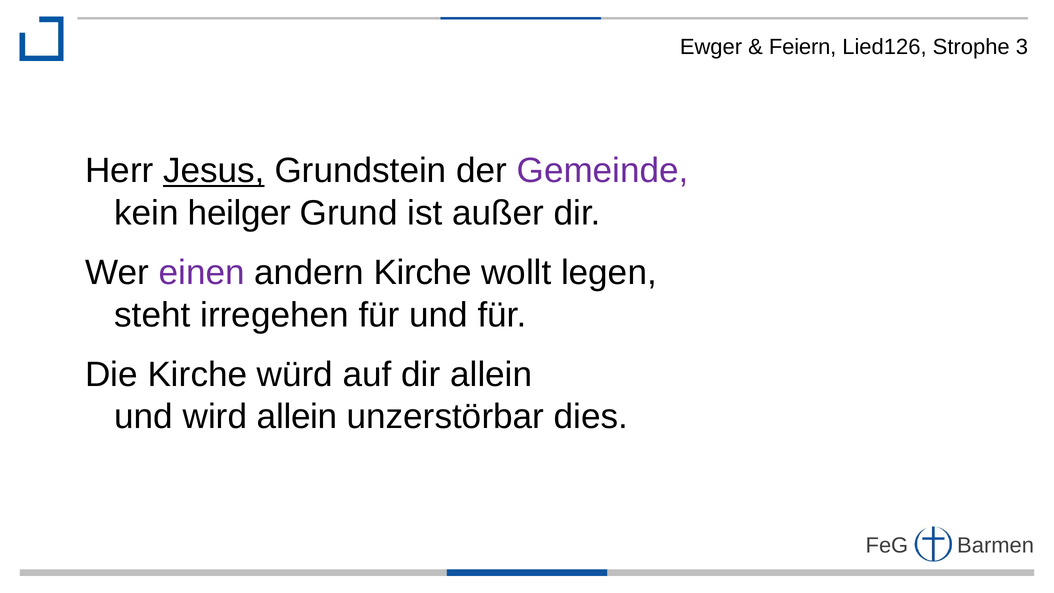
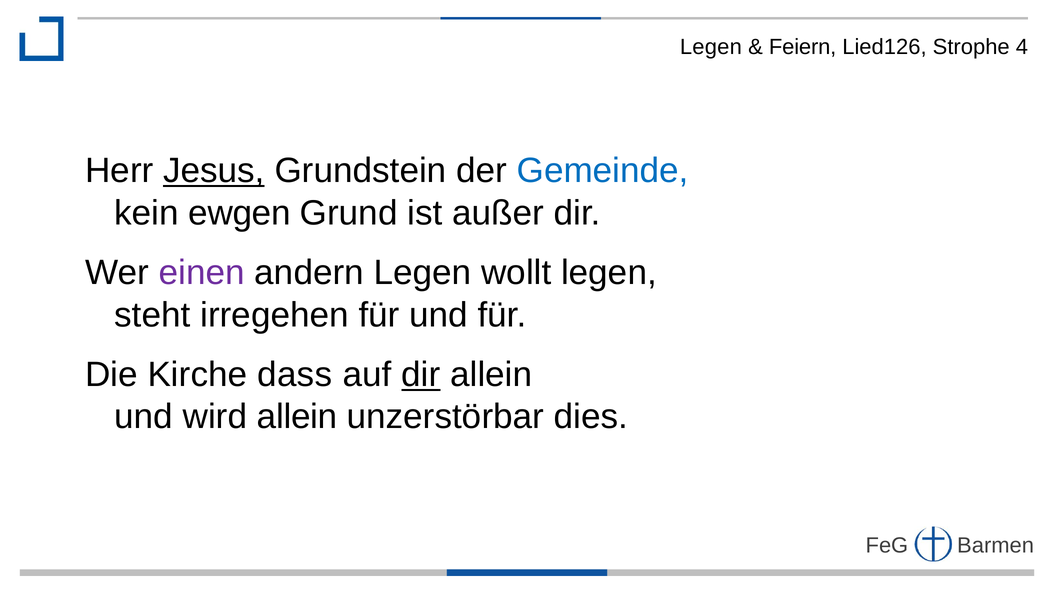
Ewger: Ewger -> Legen (711, 47)
3: 3 -> 4 (1022, 47)
Gemeinde colour: purple -> blue (603, 171)
heilger: heilger -> ewgen (240, 213)
andern Kirche: Kirche -> Legen (422, 273)
würd: würd -> dass (295, 375)
dir underline: none -> present (421, 375)
